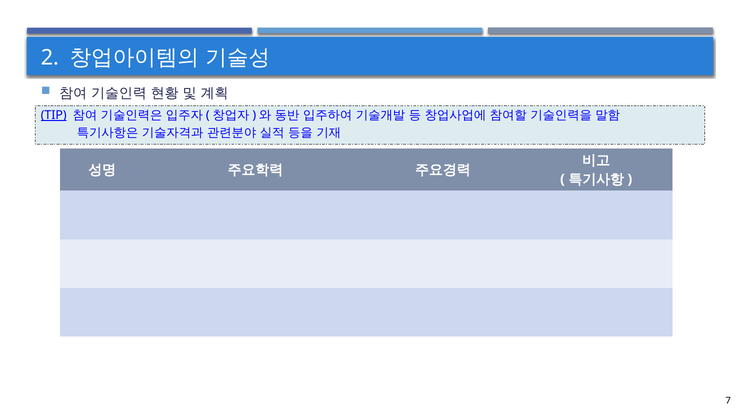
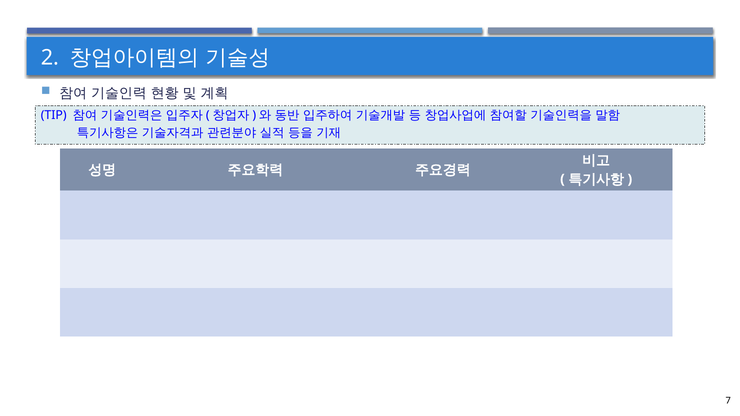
TIP underline: present -> none (54, 115)
